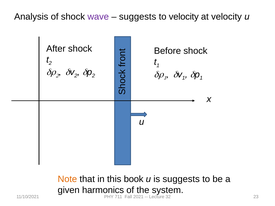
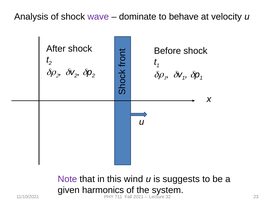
suggests: suggests -> dominate (138, 17)
to velocity: velocity -> behave (184, 17)
Note colour: orange -> purple (67, 179)
book: book -> wind (134, 179)
